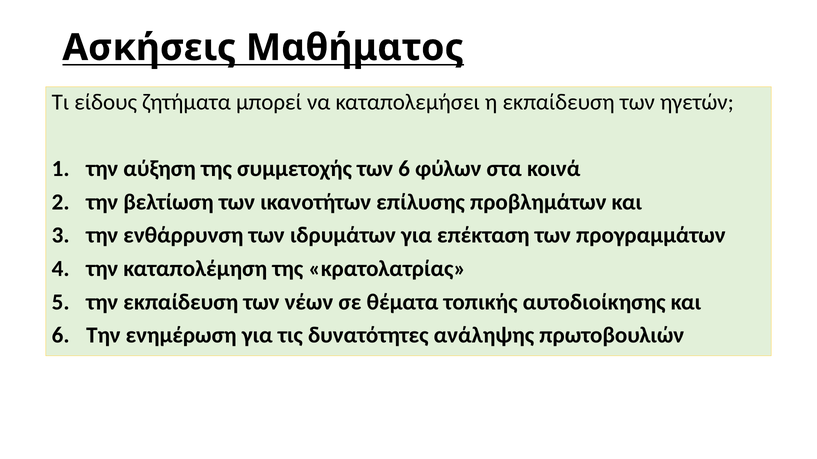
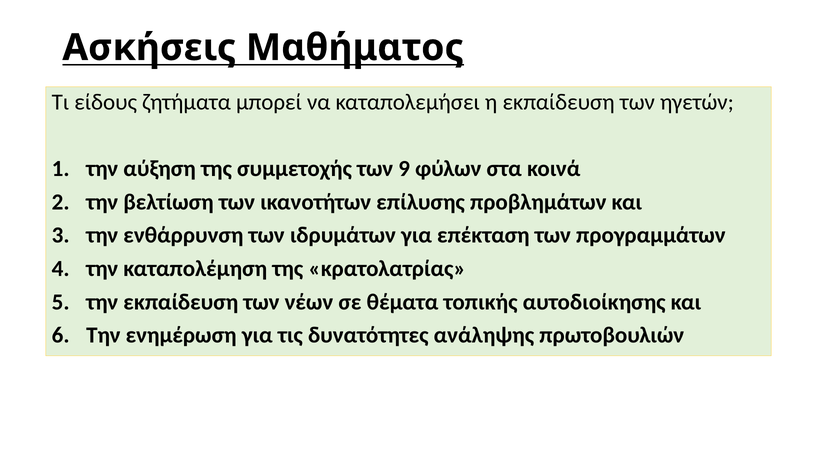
των 6: 6 -> 9 (404, 169)
